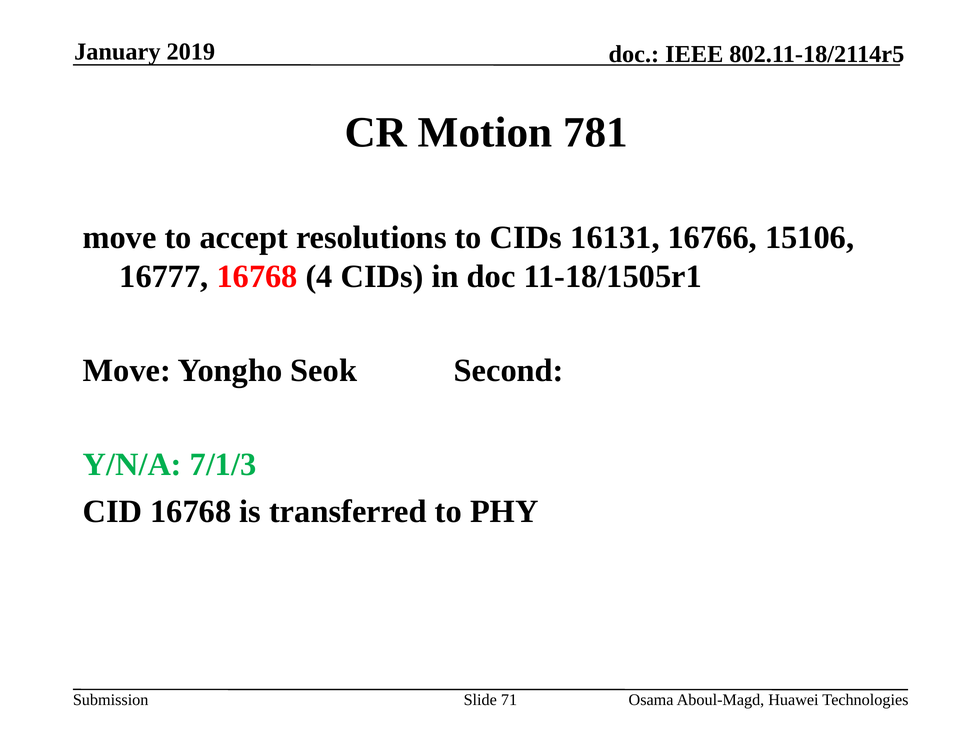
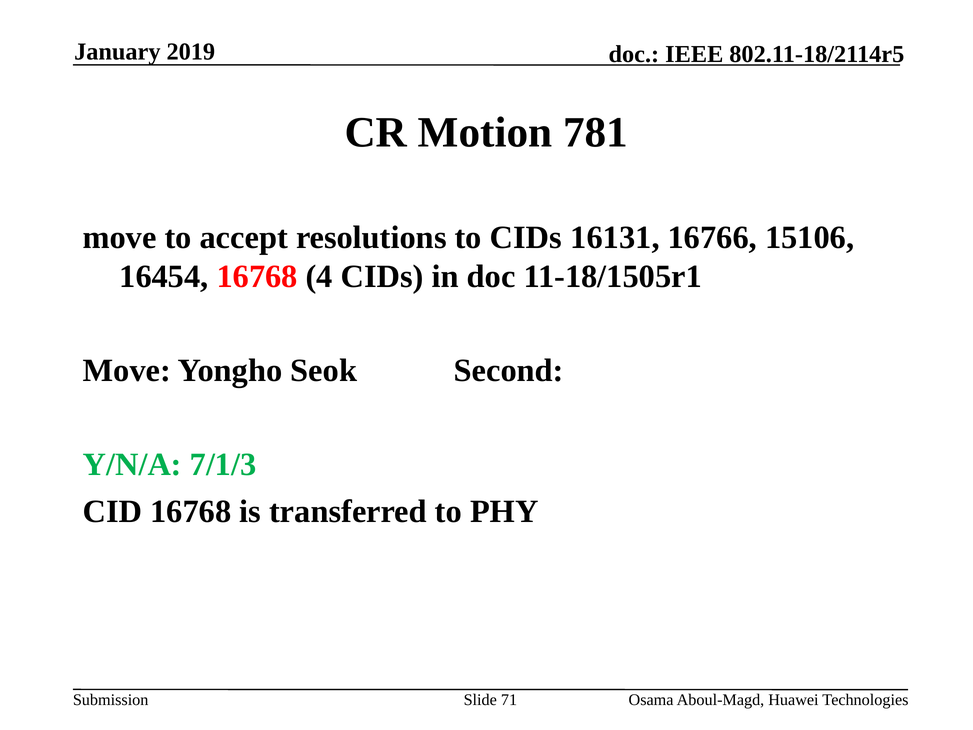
16777: 16777 -> 16454 (164, 276)
